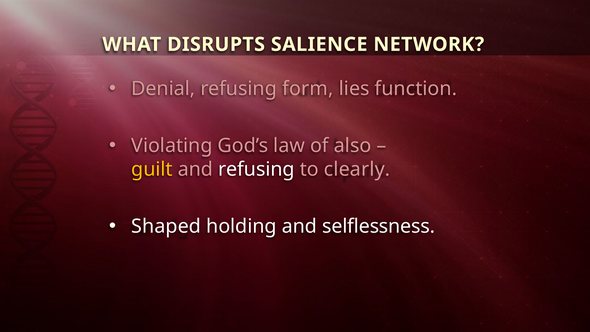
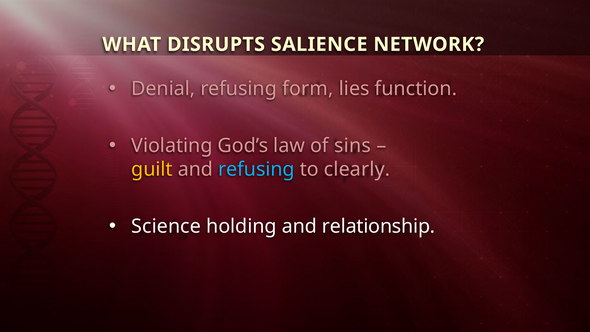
also: also -> sins (353, 146)
refusing colour: white -> light blue (256, 169)
Shaped: Shaped -> Science (166, 226)
selflessness: selflessness -> relationship (379, 226)
